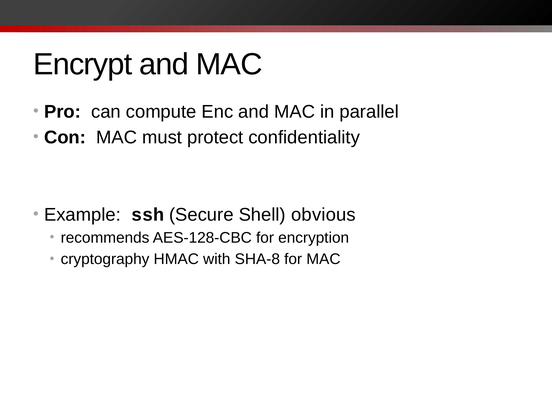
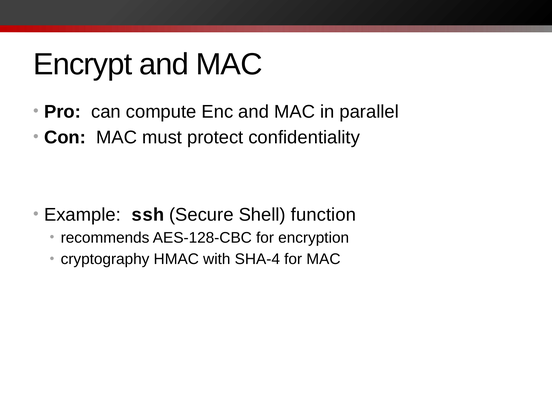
obvious: obvious -> function (323, 215)
SHA-8: SHA-8 -> SHA-4 (257, 259)
